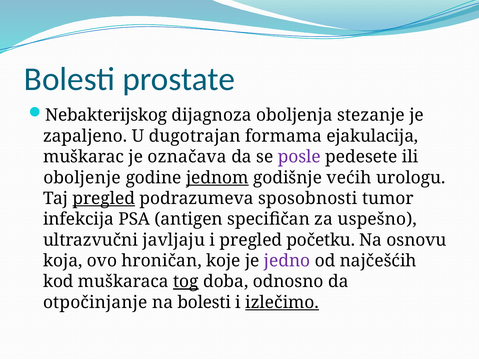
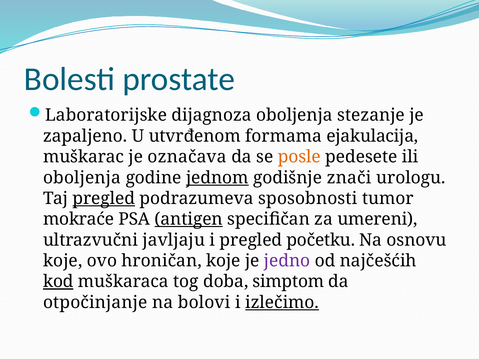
Nebakterijskog: Nebakterijskog -> Laboratorijske (106, 115)
dugotrajan: dugotrajan -> utvrđenom (195, 136)
posle colour: purple -> orange (299, 157)
oboljenje: oboljenje -> oboljenja (82, 178)
većih: većih -> znači (349, 178)
infekcija: infekcija -> mokraće (79, 219)
antigen underline: none -> present (189, 219)
uspešno: uspešno -> umereni (377, 219)
koja: koja -> koje (63, 261)
kod underline: none -> present (58, 282)
tog underline: present -> none (186, 282)
odnosno: odnosno -> simptom (288, 282)
na bolesti: bolesti -> bolovi (204, 303)
